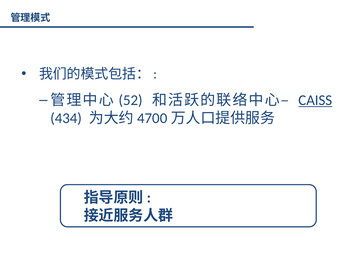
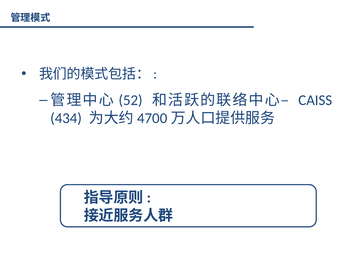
CAISS underline: present -> none (315, 100)
